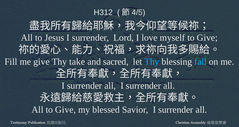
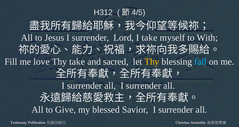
I love: love -> take (149, 38)
myself to Give: Give -> With (207, 38)
me give: give -> love (42, 62)
Thy colour: light blue -> yellow (152, 62)
